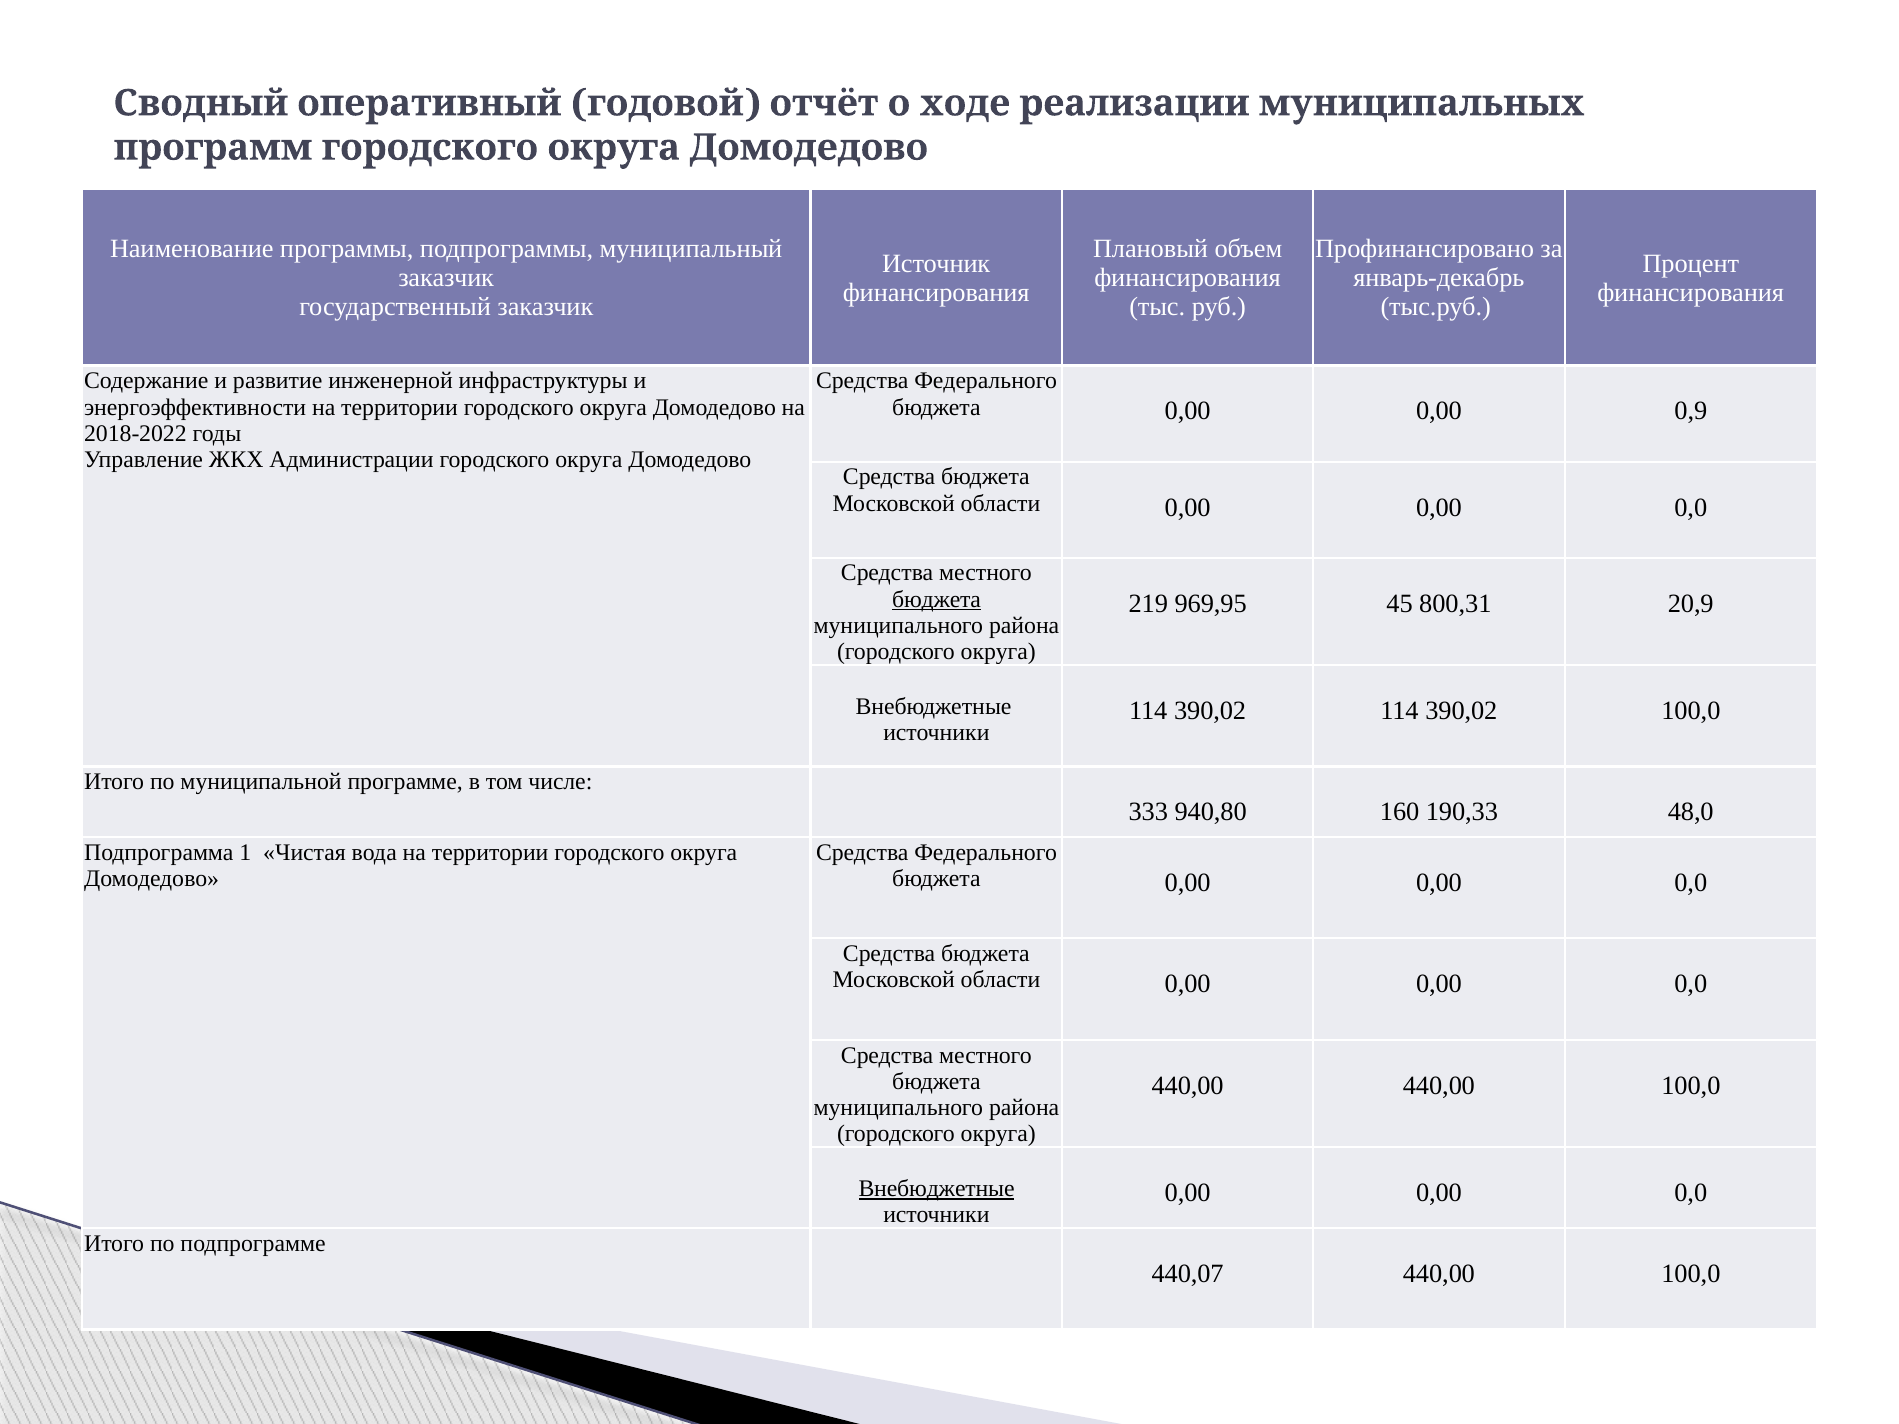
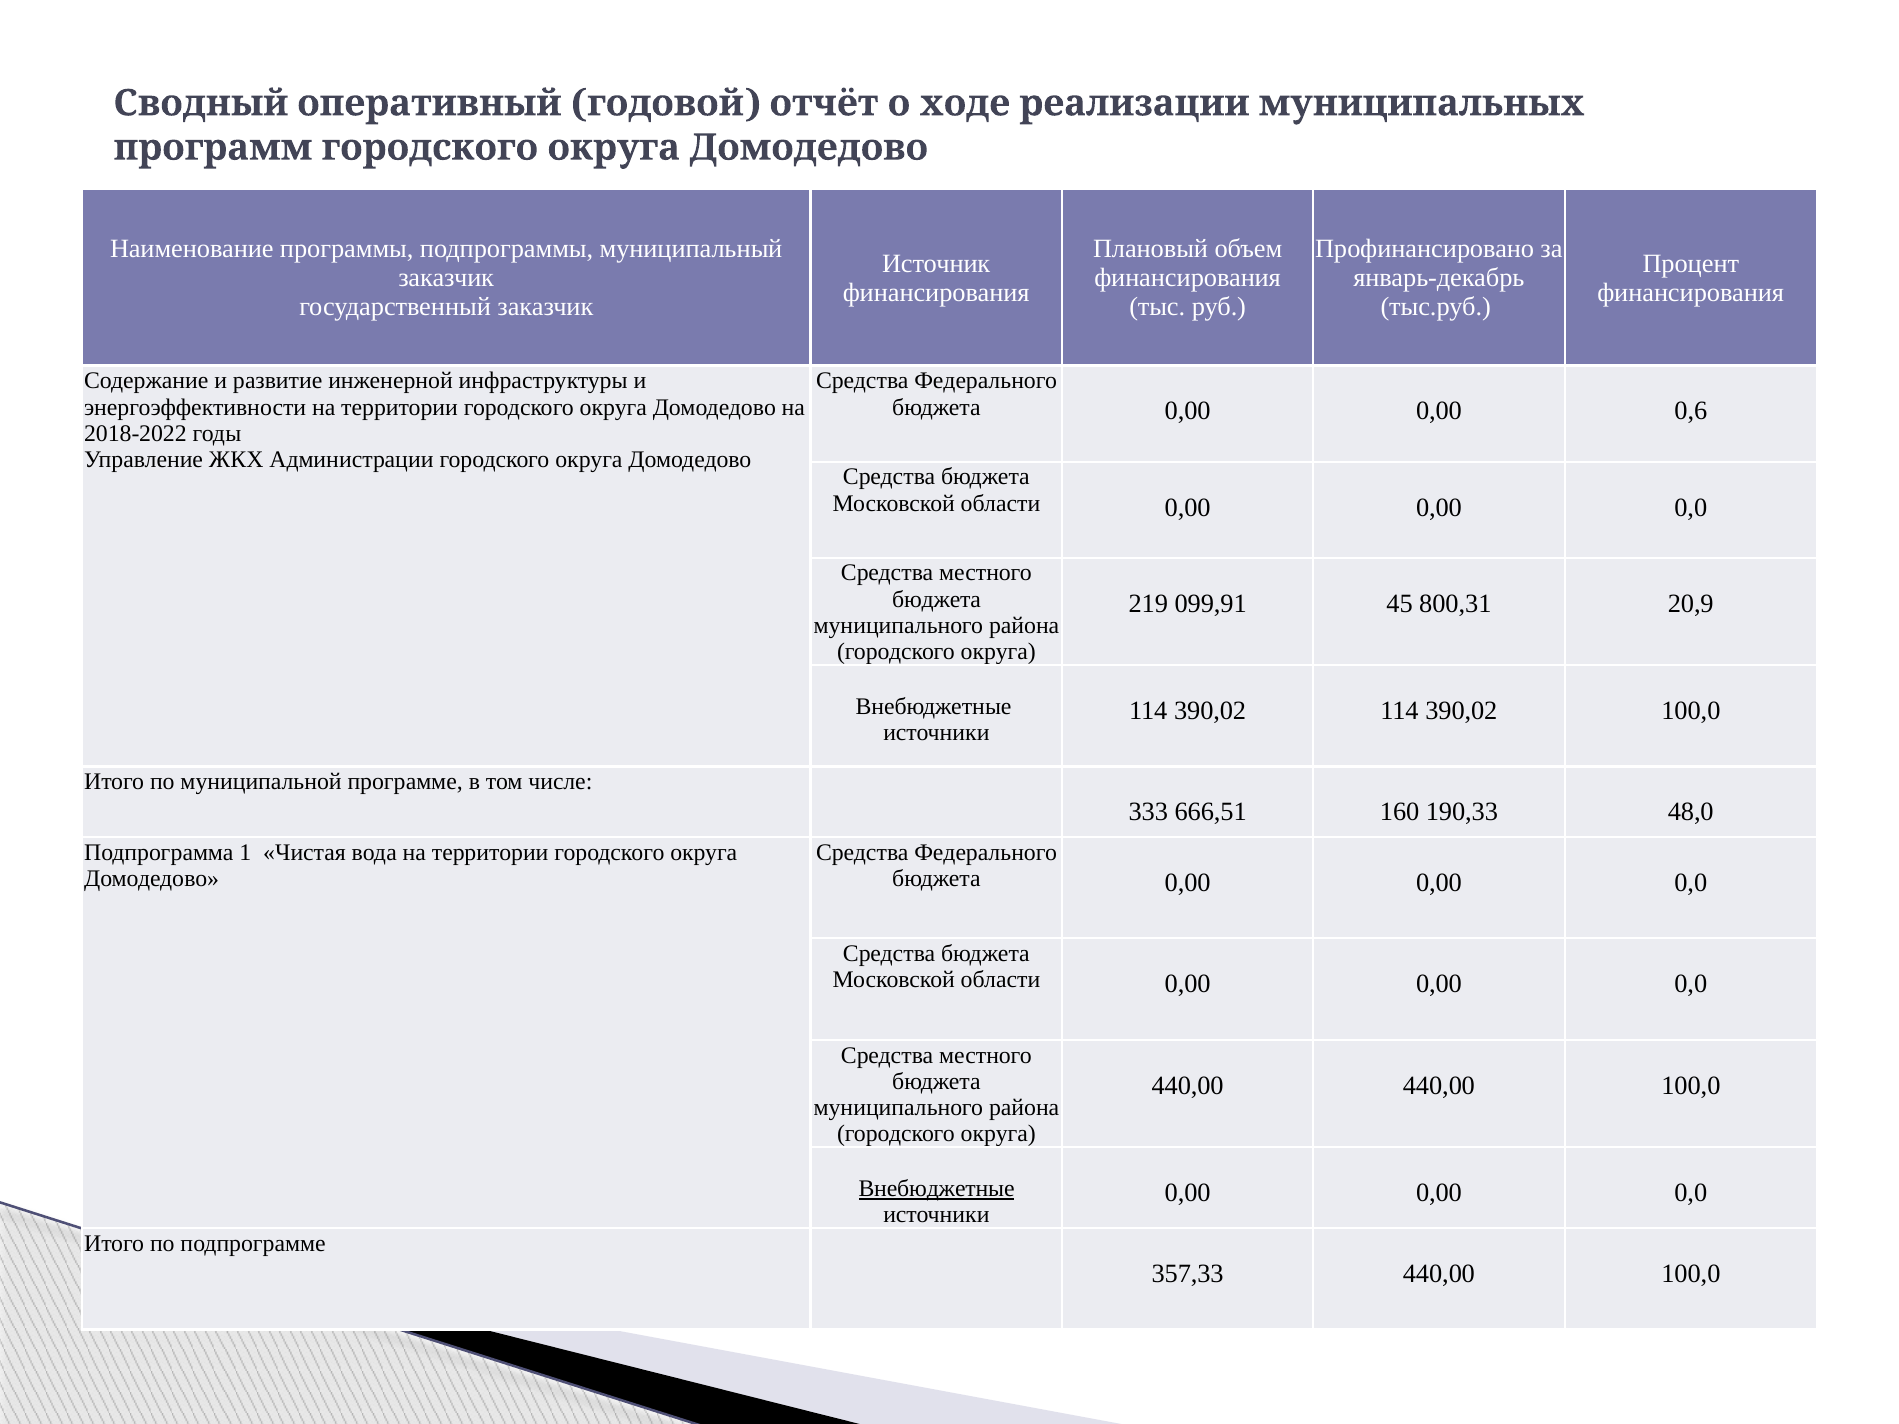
0,9: 0,9 -> 0,6 (1691, 411)
бюджета underline: present -> none (937, 600)
969,95: 969,95 -> 099,91 (1211, 604)
940,80: 940,80 -> 666,51 (1211, 812)
440,07: 440,07 -> 357,33 (1188, 1274)
